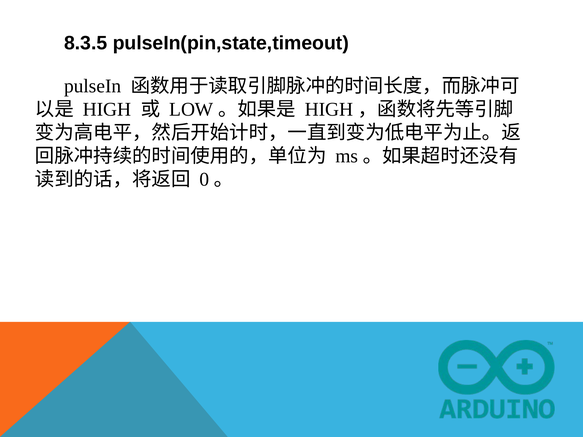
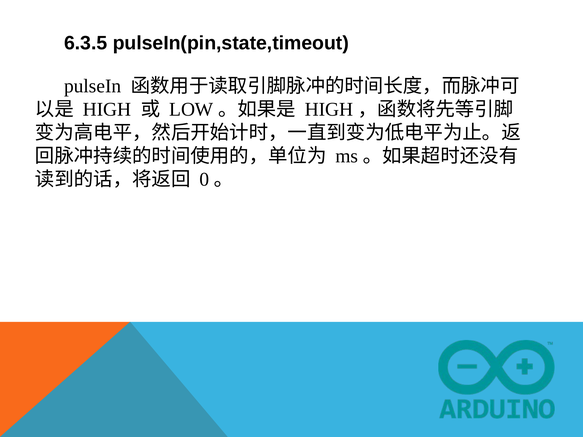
8.3.5: 8.3.5 -> 6.3.5 (86, 43)
